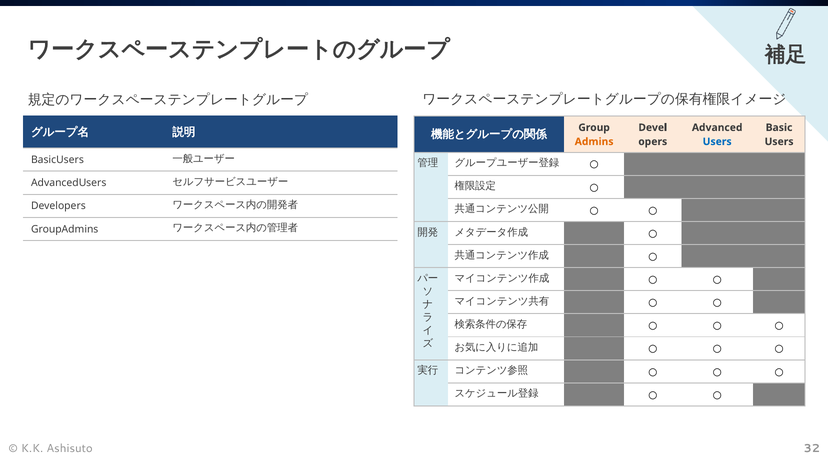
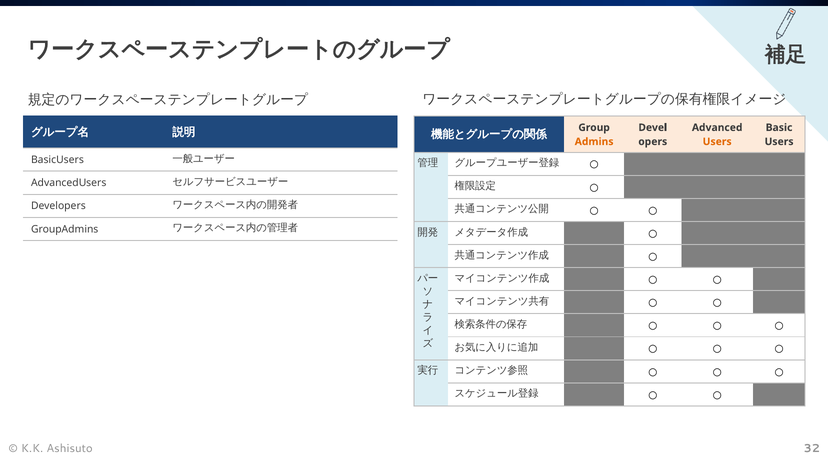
Users colour: blue -> orange (717, 142)
